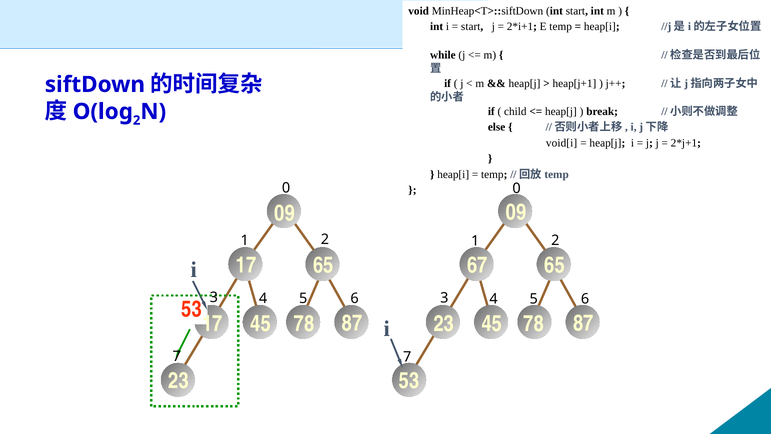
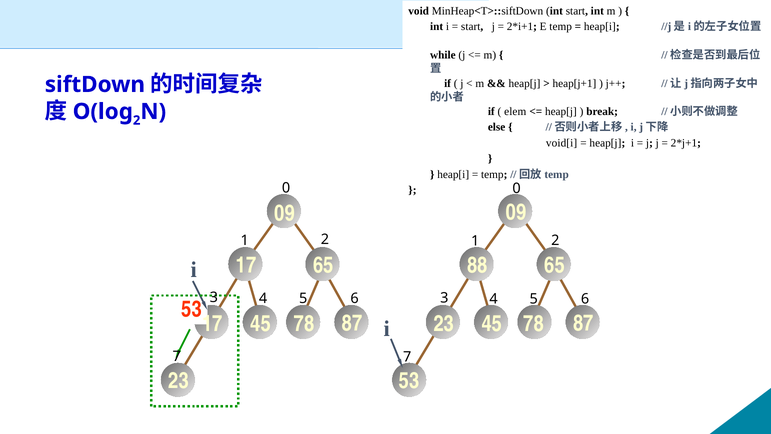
child: child -> elem (515, 111)
67: 67 -> 88 (477, 265)
